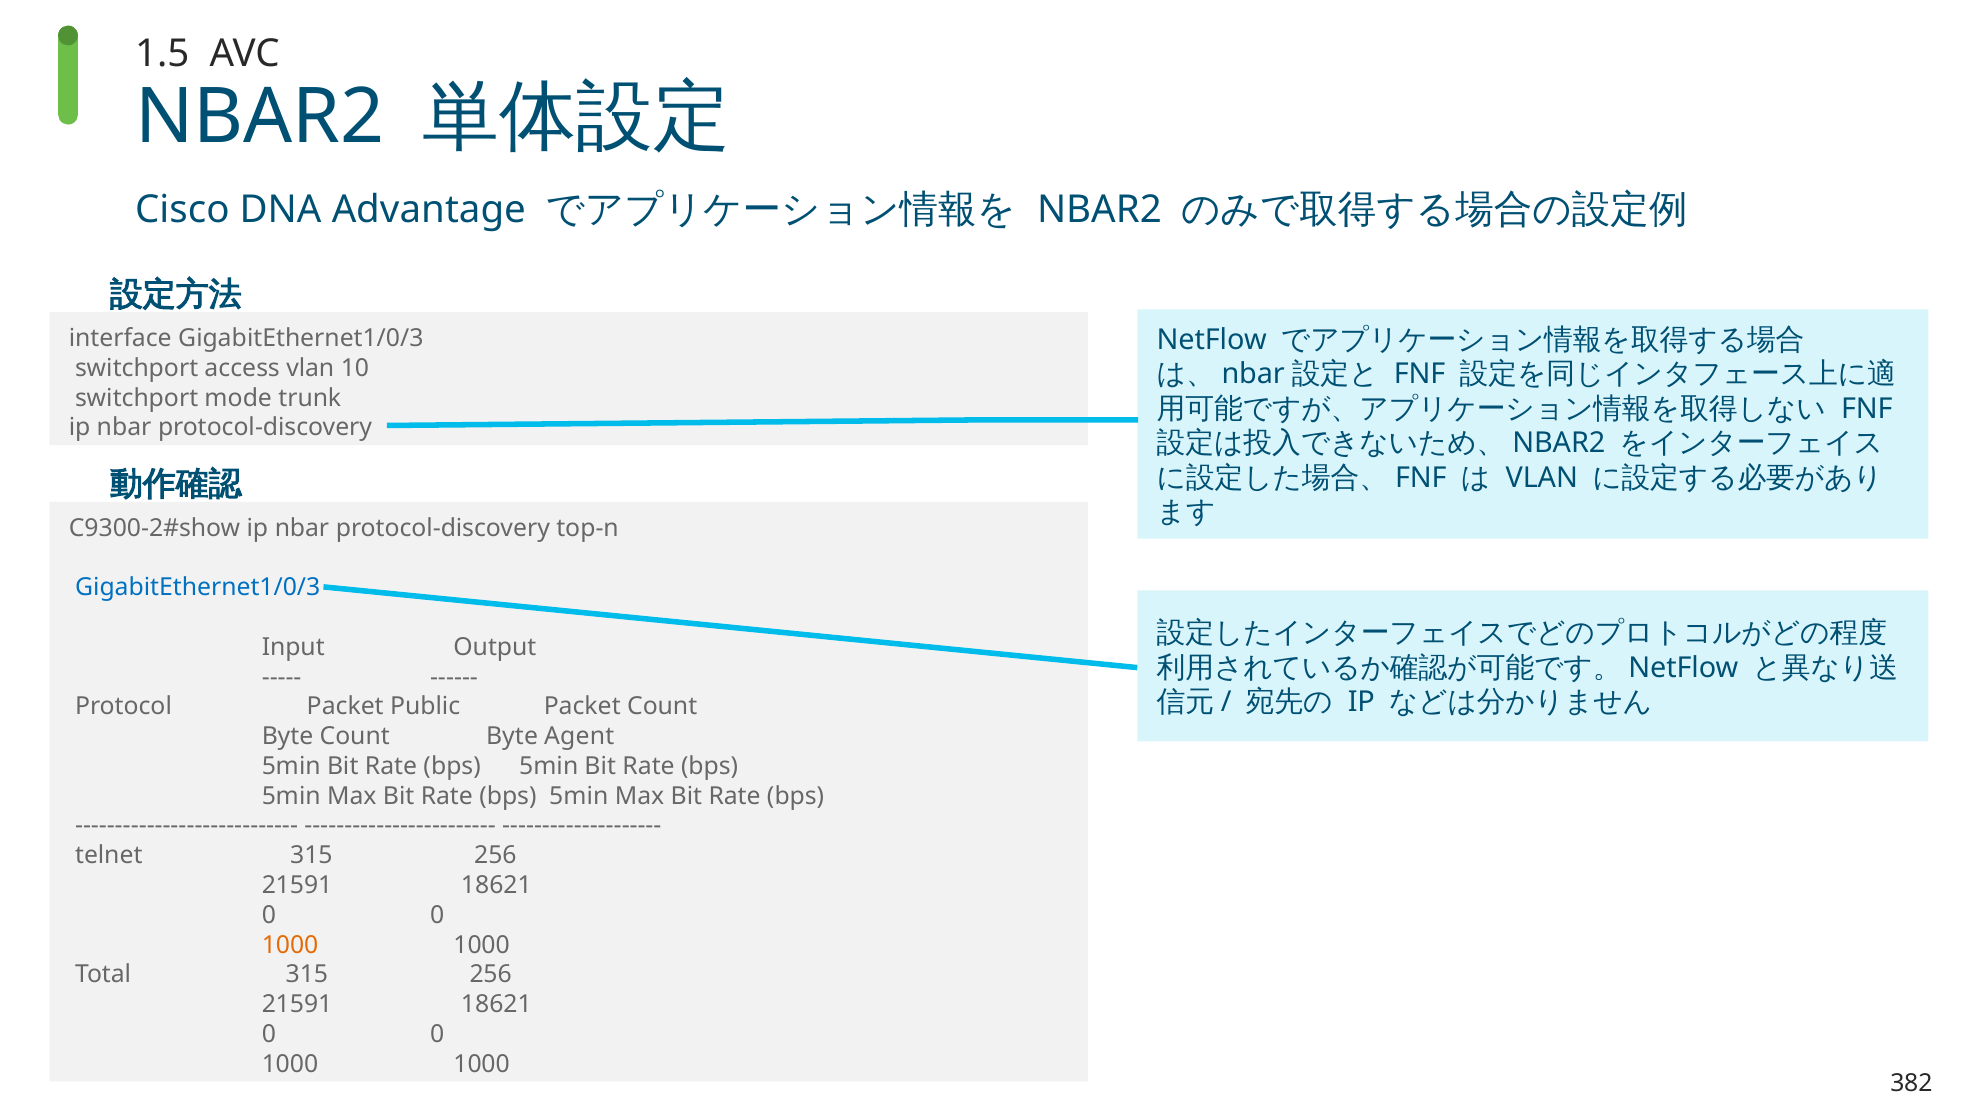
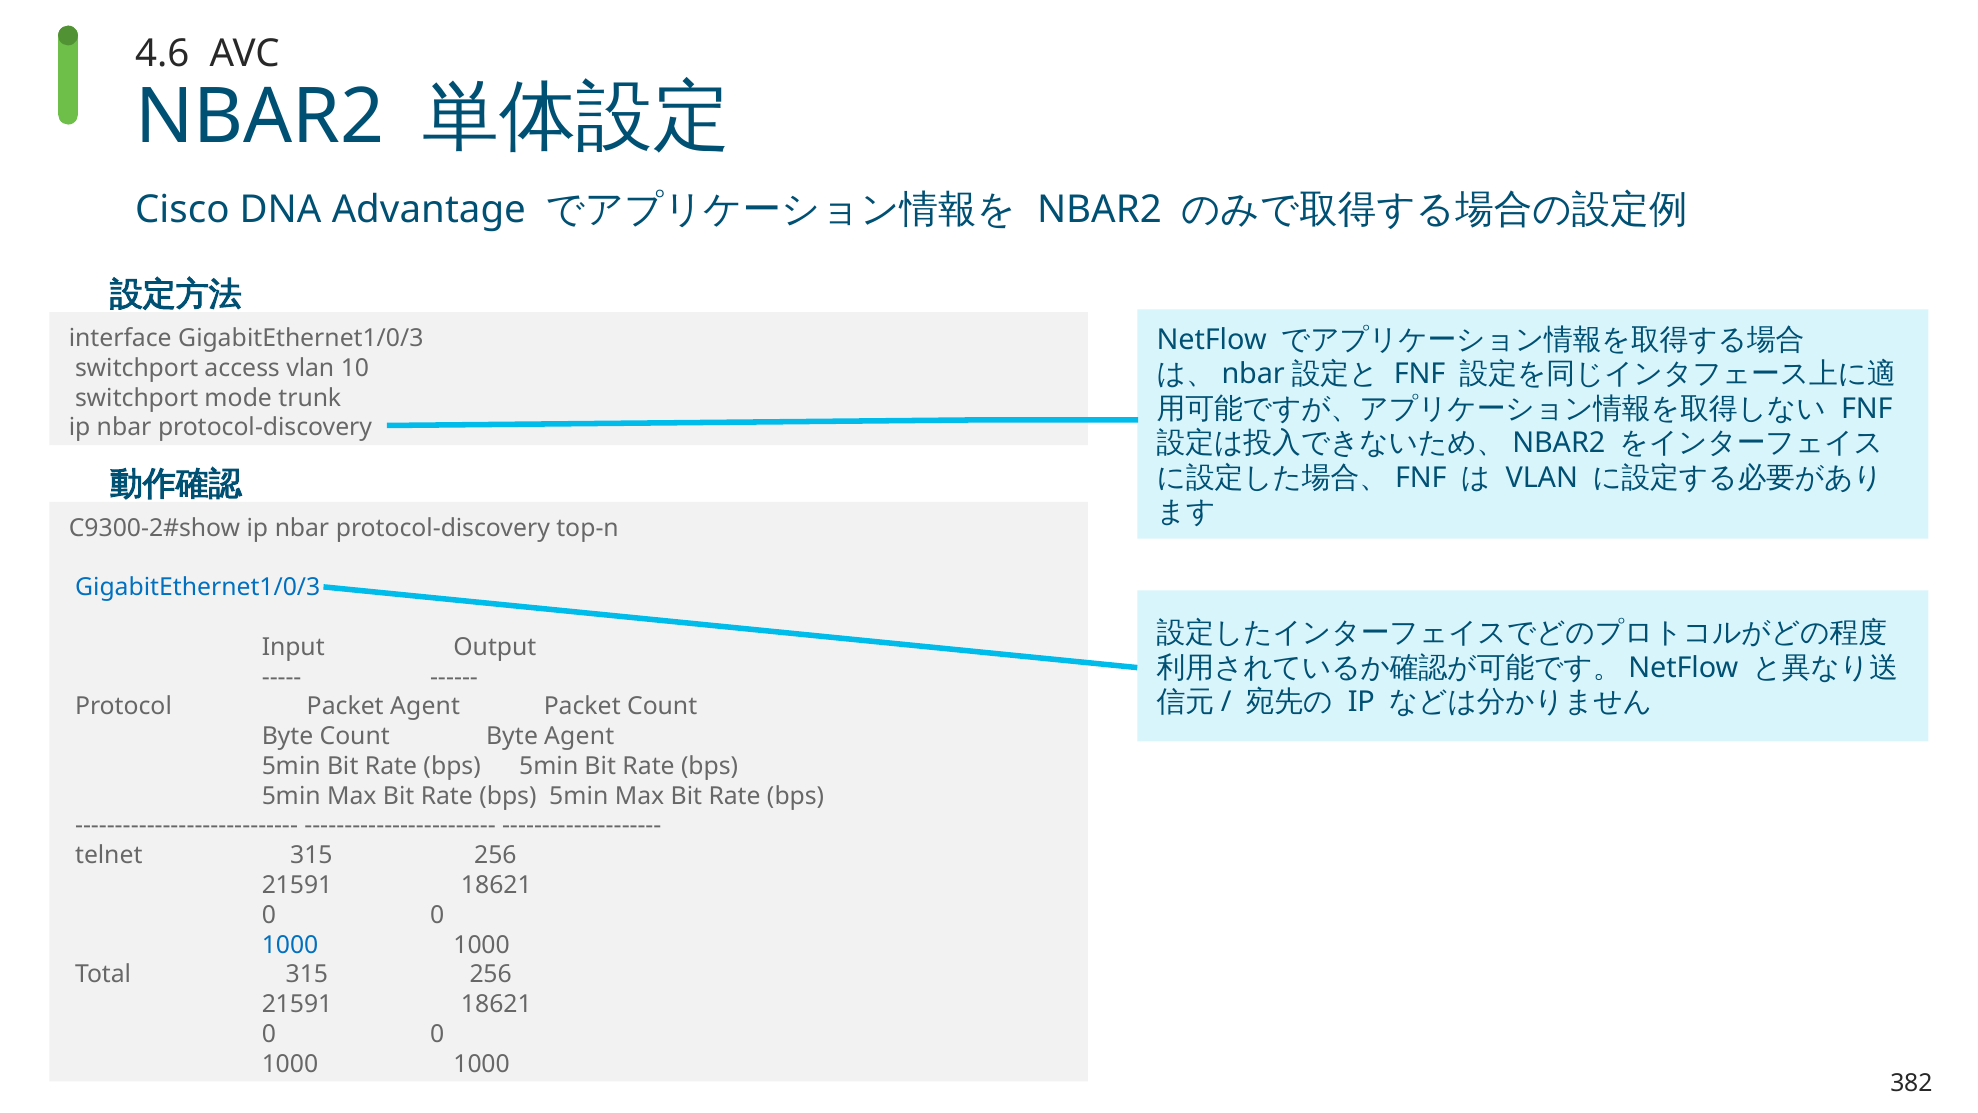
1.5: 1.5 -> 4.6 (162, 53)
Packet Public: Public -> Agent (425, 707)
1000 colour: orange -> blue (290, 945)
